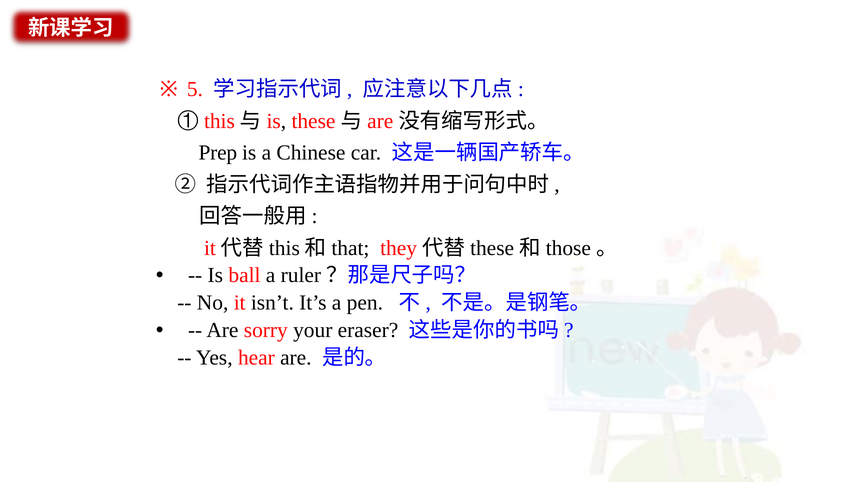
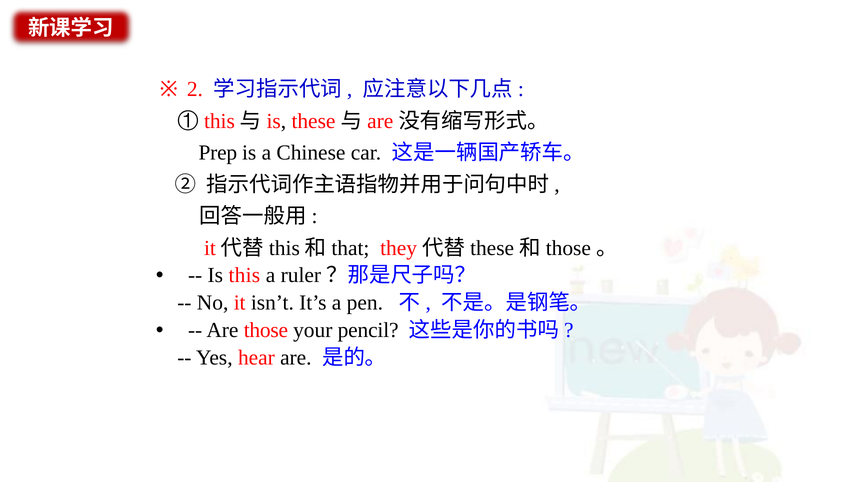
5: 5 -> 2 (195, 89)
ball: ball -> this (244, 275)
sorry: sorry -> those (266, 330)
eraser: eraser -> pencil (368, 330)
